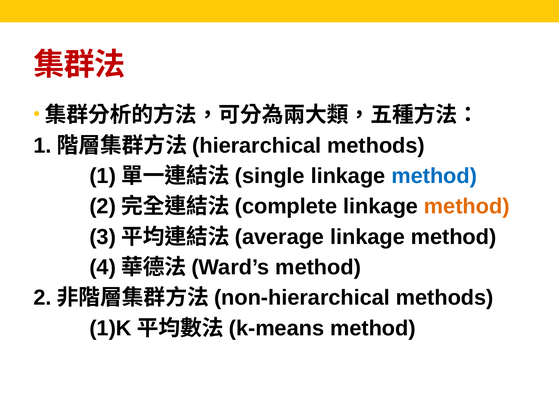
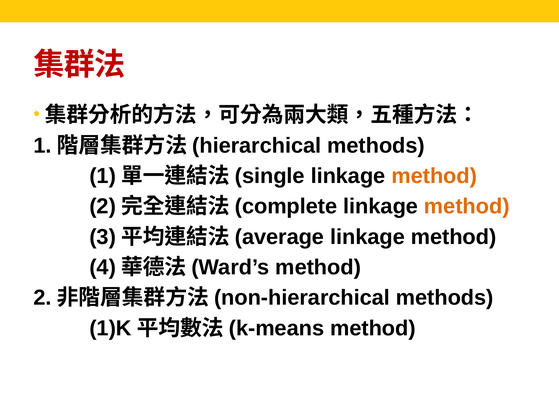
method colour: blue -> orange (434, 176)
